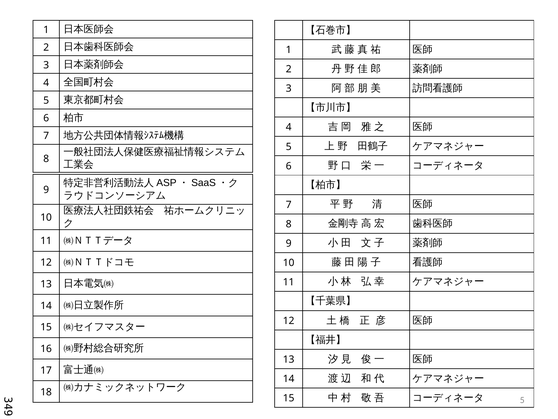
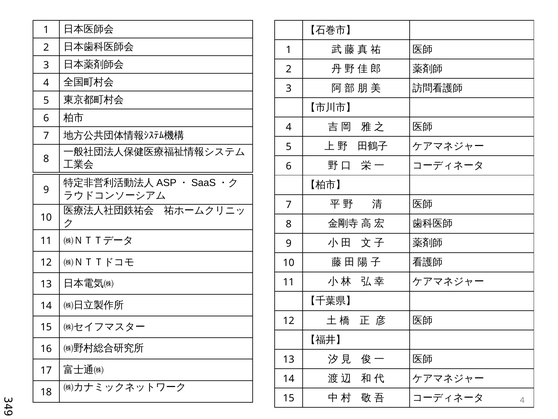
5: 5 -> 4 (522, 400)
